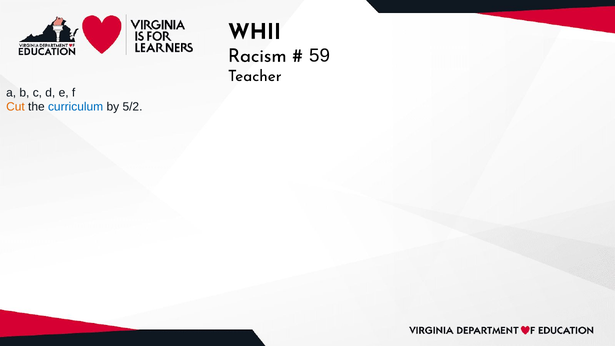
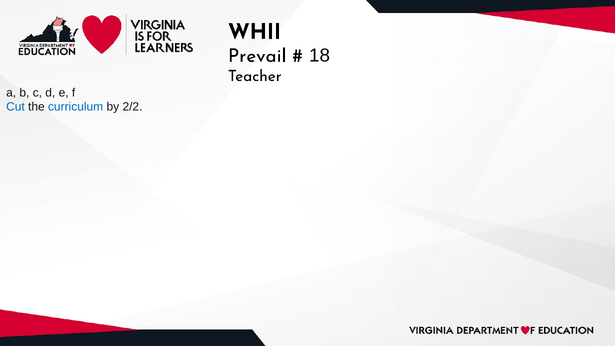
Racism: Racism -> Prevail (257, 56)
59: 59 -> 18 (320, 56)
Cut colour: orange -> blue (15, 107)
5/2: 5/2 -> 2/2 (132, 107)
